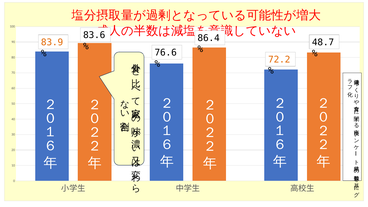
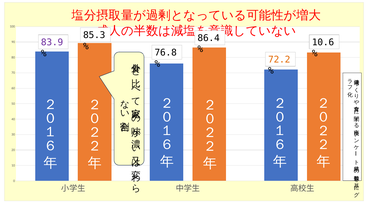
83.6: 83.6 -> 85.3 (94, 35)
83.9 colour: orange -> purple (52, 42)
48.7: 48.7 -> 10.6 (323, 42)
76.6: 76.6 -> 76.8 (166, 53)
